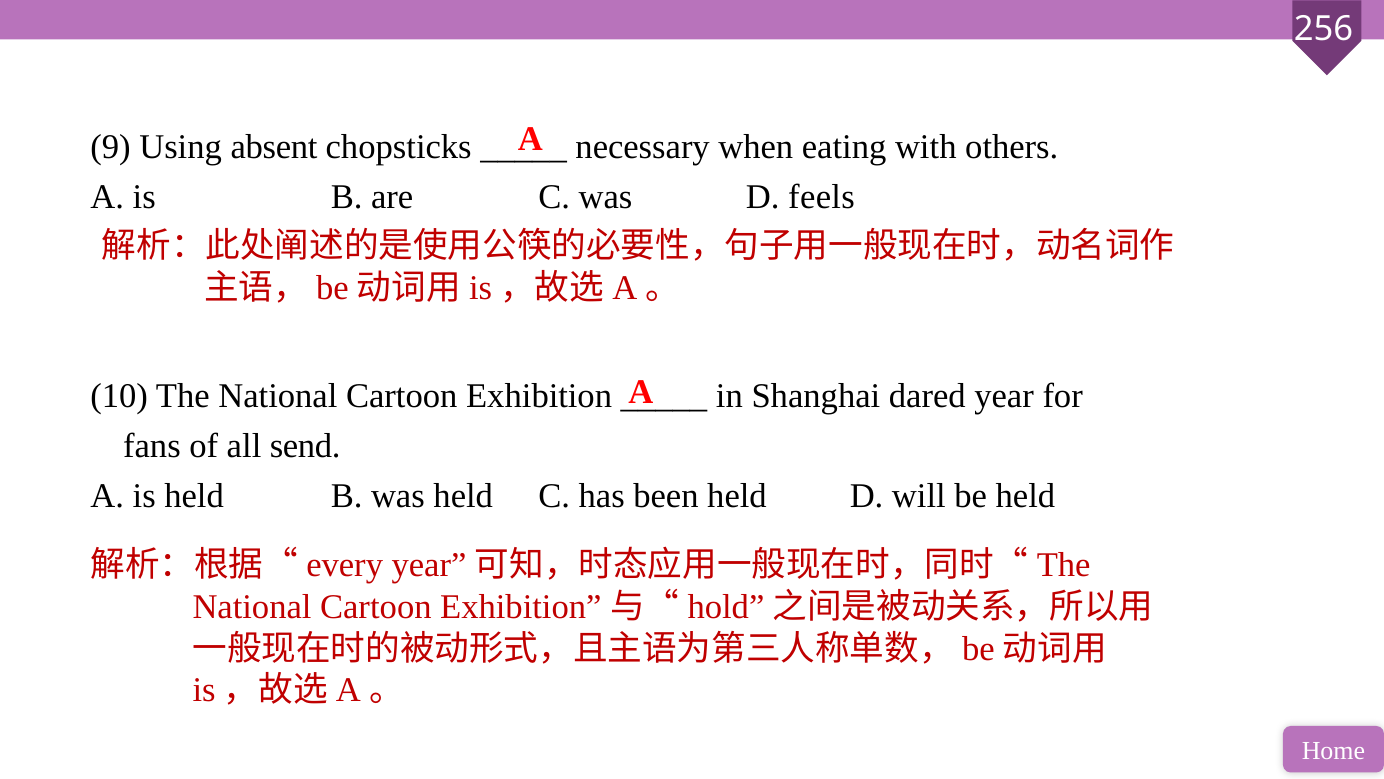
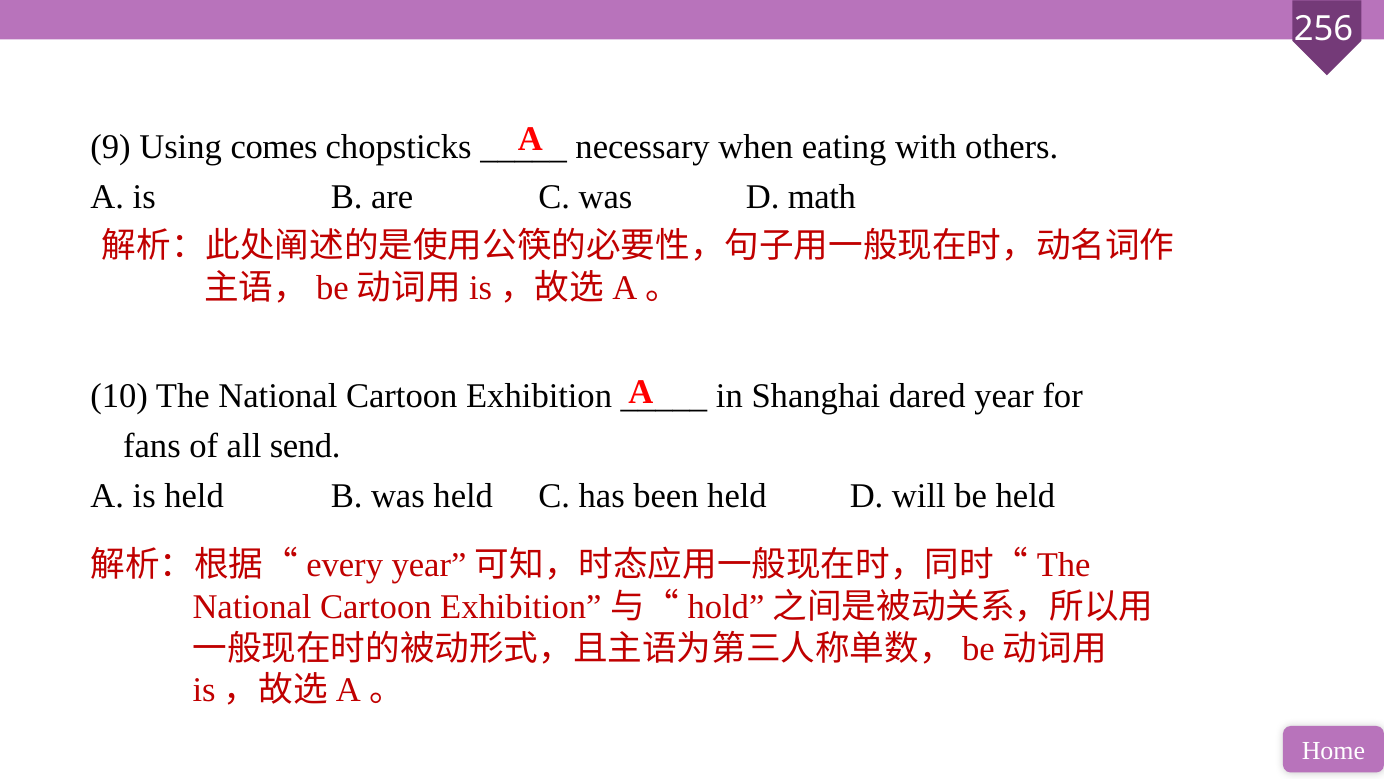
absent: absent -> comes (274, 147)
feels: feels -> math (822, 197)
